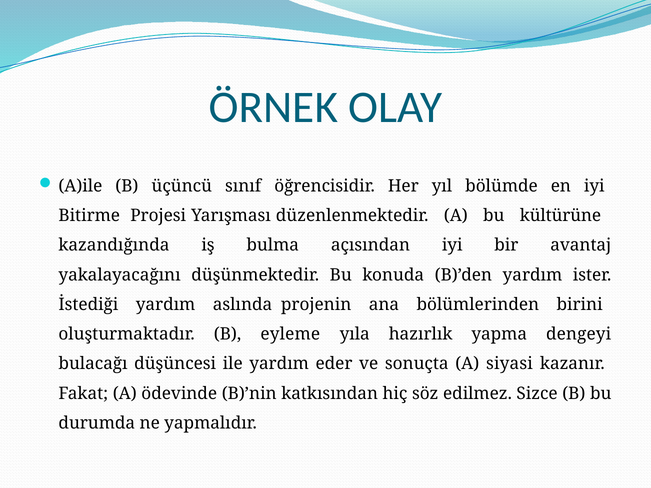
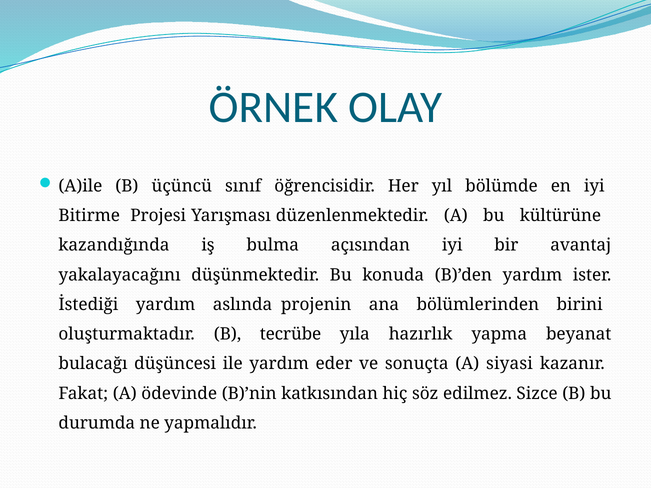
eyleme: eyleme -> tecrübe (291, 334)
dengeyi: dengeyi -> beyanat (579, 334)
